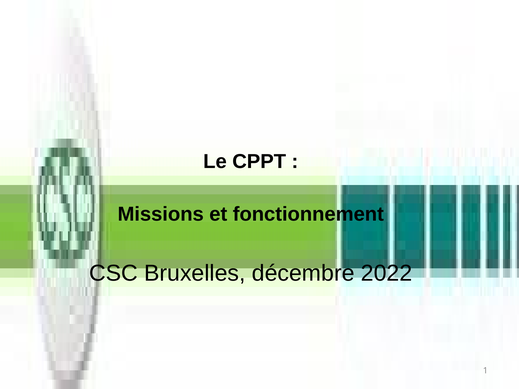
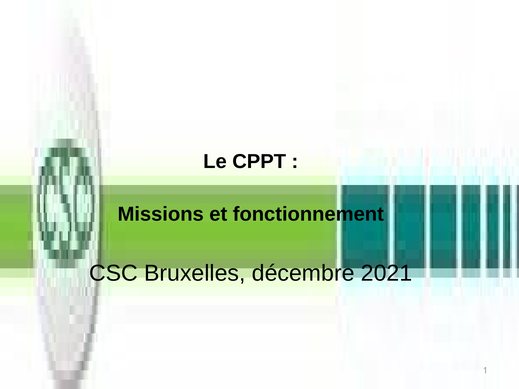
2022: 2022 -> 2021 (387, 273)
